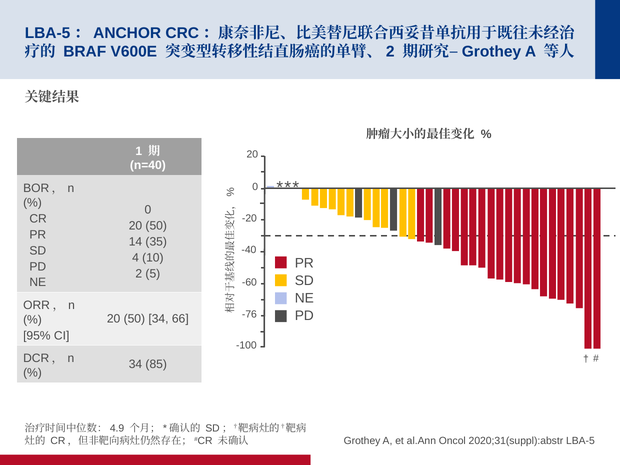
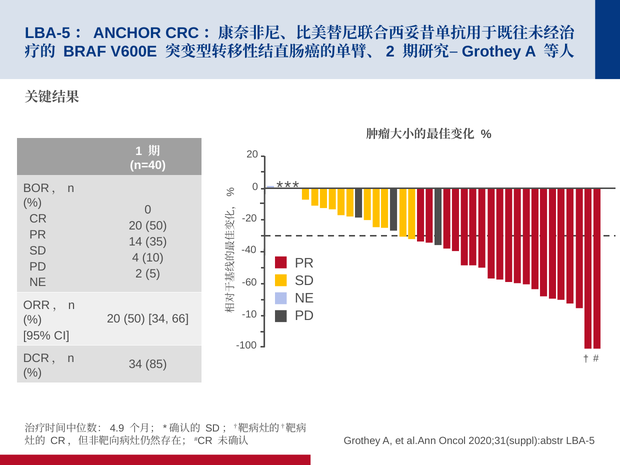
-76: -76 -> -10 (249, 314)
